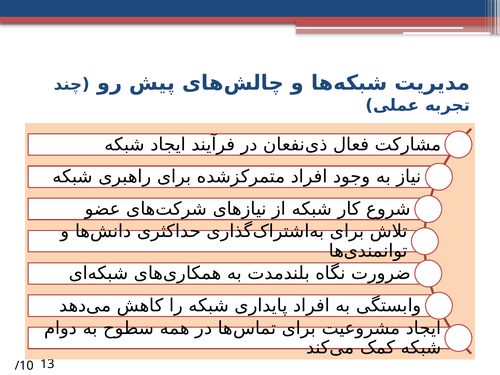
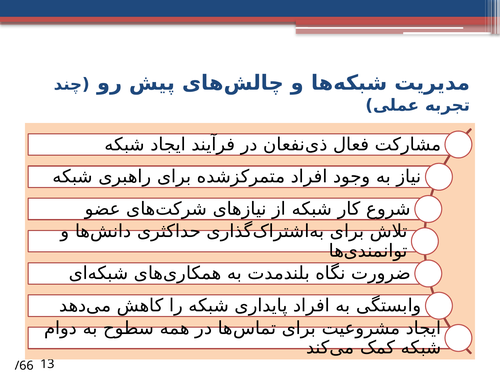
/10: /10 -> /66 (24, 366)
